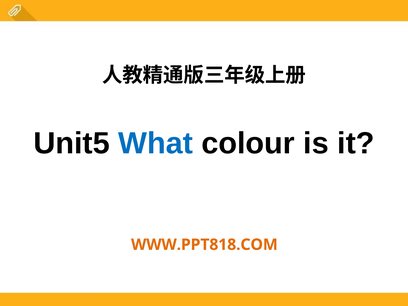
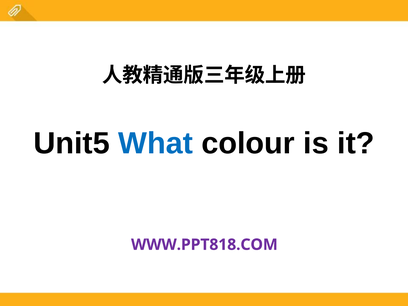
WWW.PPT818.COM colour: orange -> purple (204, 245)
